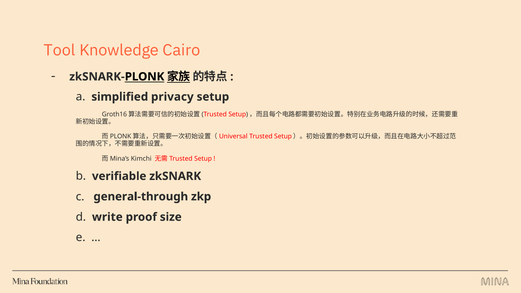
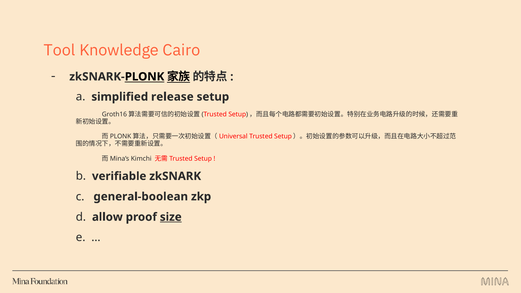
privacy: privacy -> release (172, 97)
general-through: general-through -> general-boolean (141, 197)
write: write -> allow (107, 217)
size underline: none -> present (171, 217)
